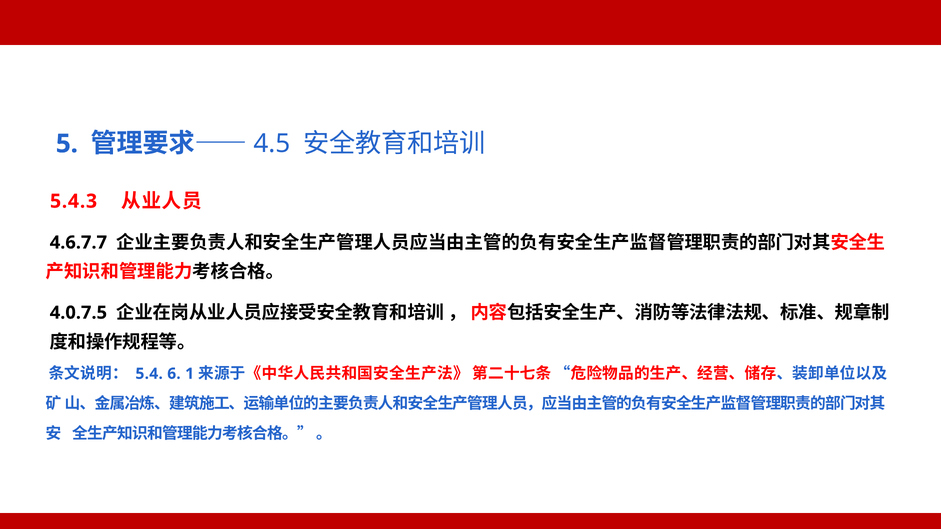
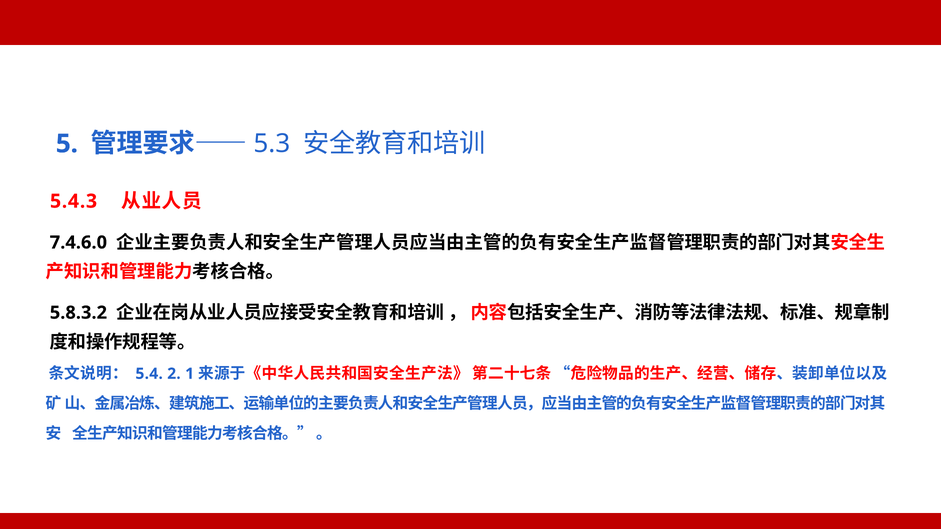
4.5: 4.5 -> 5.3 (272, 144)
4.6.7.7: 4.6.7.7 -> 7.4.6.0 (78, 243)
4.0.7.5: 4.0.7.5 -> 5.8.3.2 (78, 313)
6: 6 -> 2 (174, 374)
